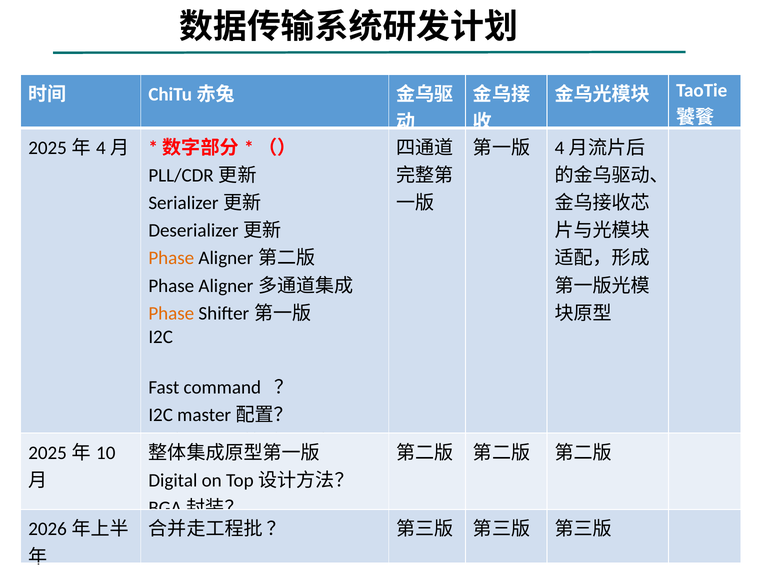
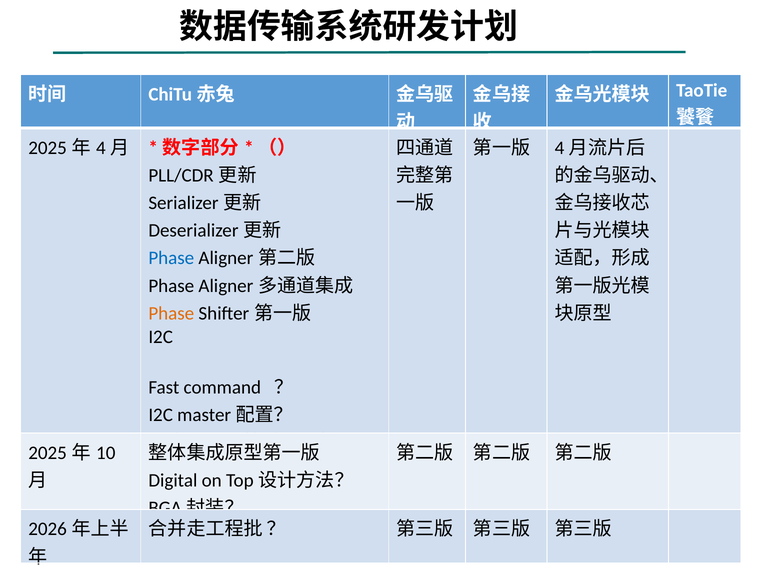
Phase colour: orange -> blue (171, 258)
